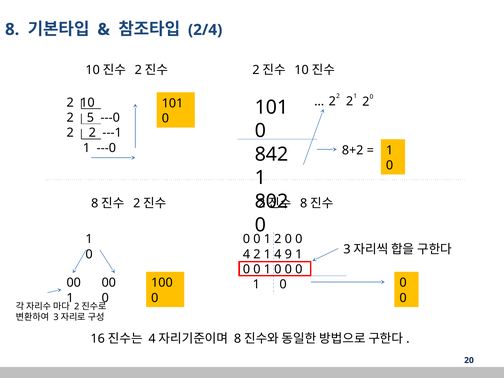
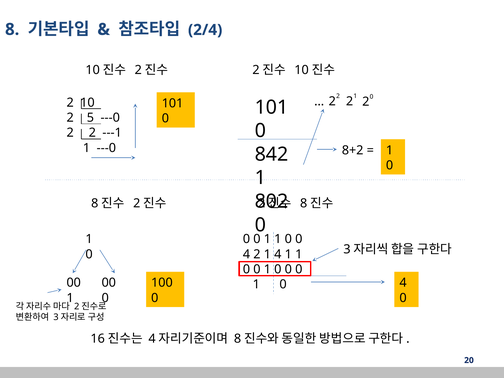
0 1 2: 2 -> 1 (278, 239)
4 9: 9 -> 1 (288, 254)
0: 0 -> 4 (403, 283)
